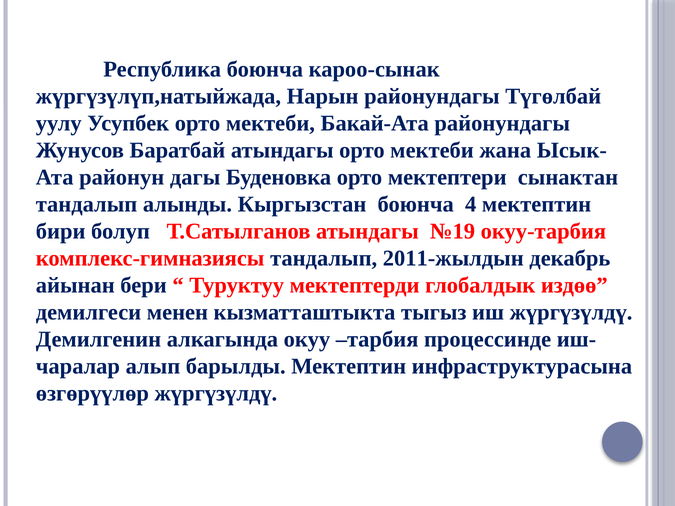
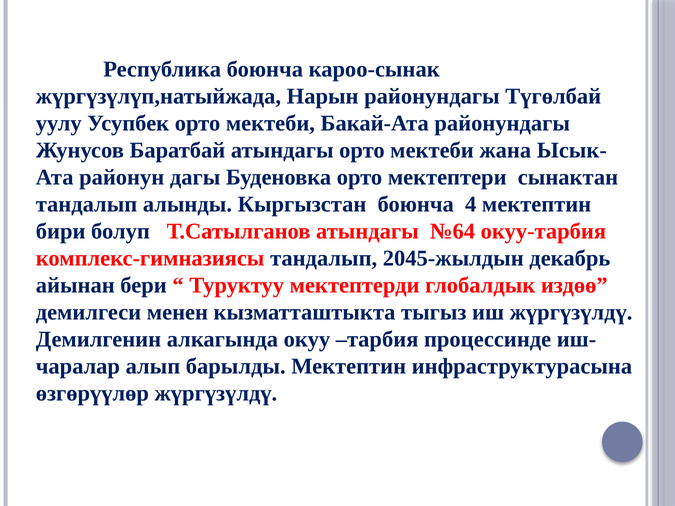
№19: №19 -> №64 (452, 232)
2011-жылдын: 2011-жылдын -> 2045-жылдын (453, 259)
